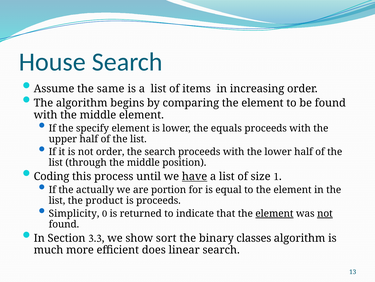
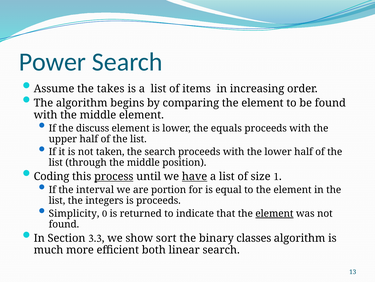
House: House -> Power (52, 62)
same: same -> takes (111, 89)
specify: specify -> discuss (93, 128)
not order: order -> taken (110, 152)
process underline: none -> present (114, 176)
actually: actually -> interval (95, 189)
product: product -> integers (104, 200)
not underline: present -> none (325, 213)
does: does -> both (154, 249)
